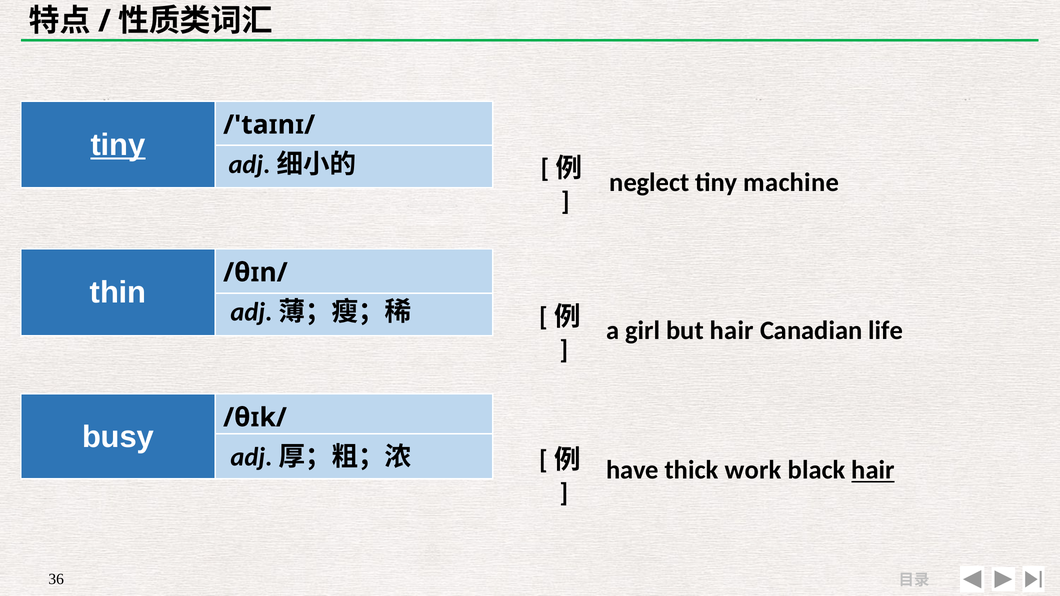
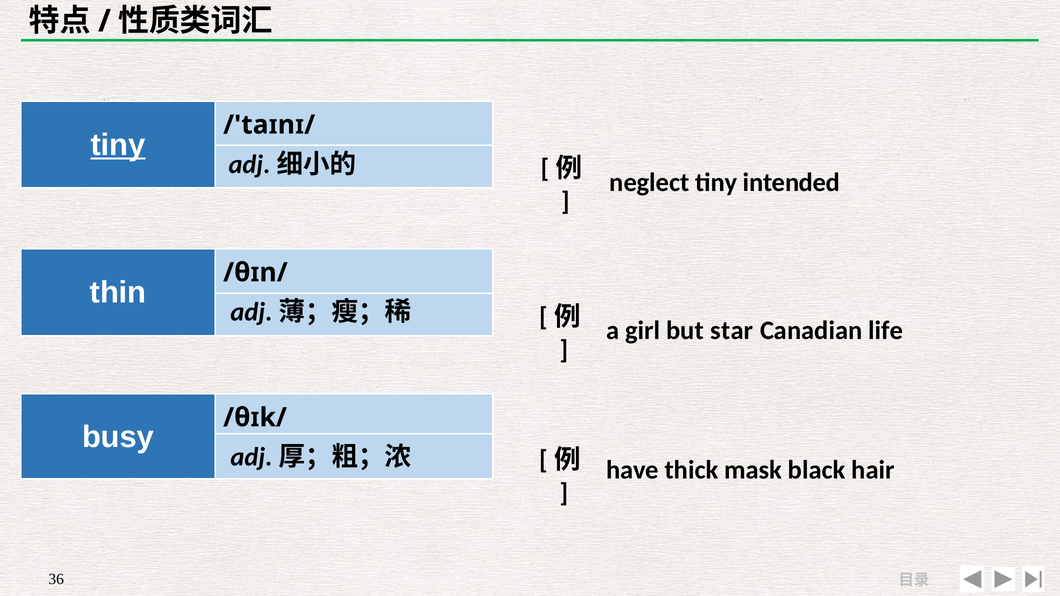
machine: machine -> intended (792, 182)
but hair: hair -> star (732, 331)
work: work -> mask (753, 470)
hair underline: present -> none (873, 470)
